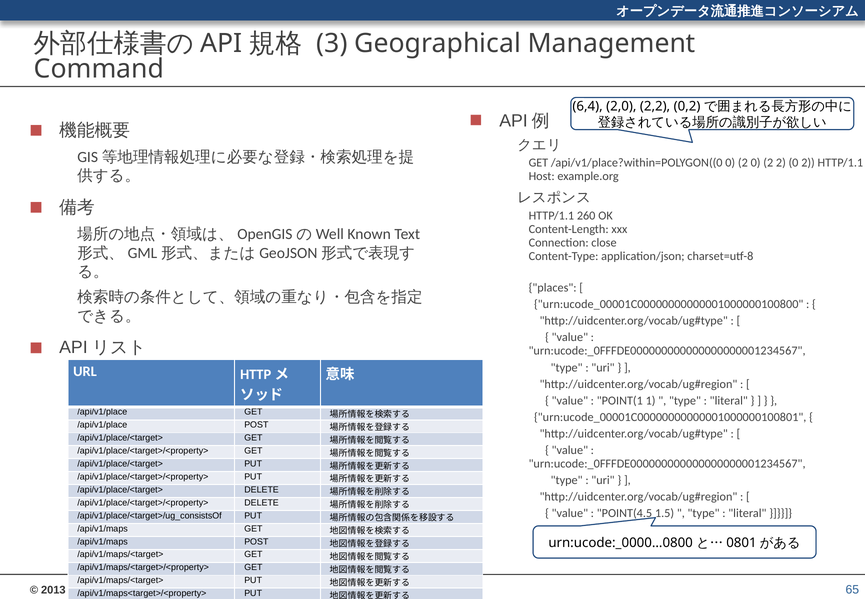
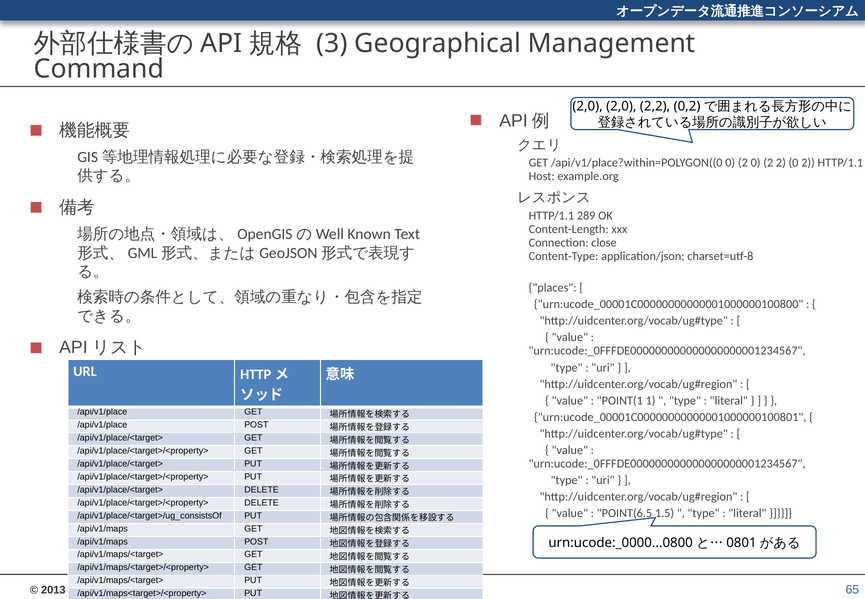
6,4: 6,4 -> 2,0 (588, 106)
260: 260 -> 289 (586, 215)
POINT(4.5: POINT(4.5 -> POINT(6.5 (624, 513)
